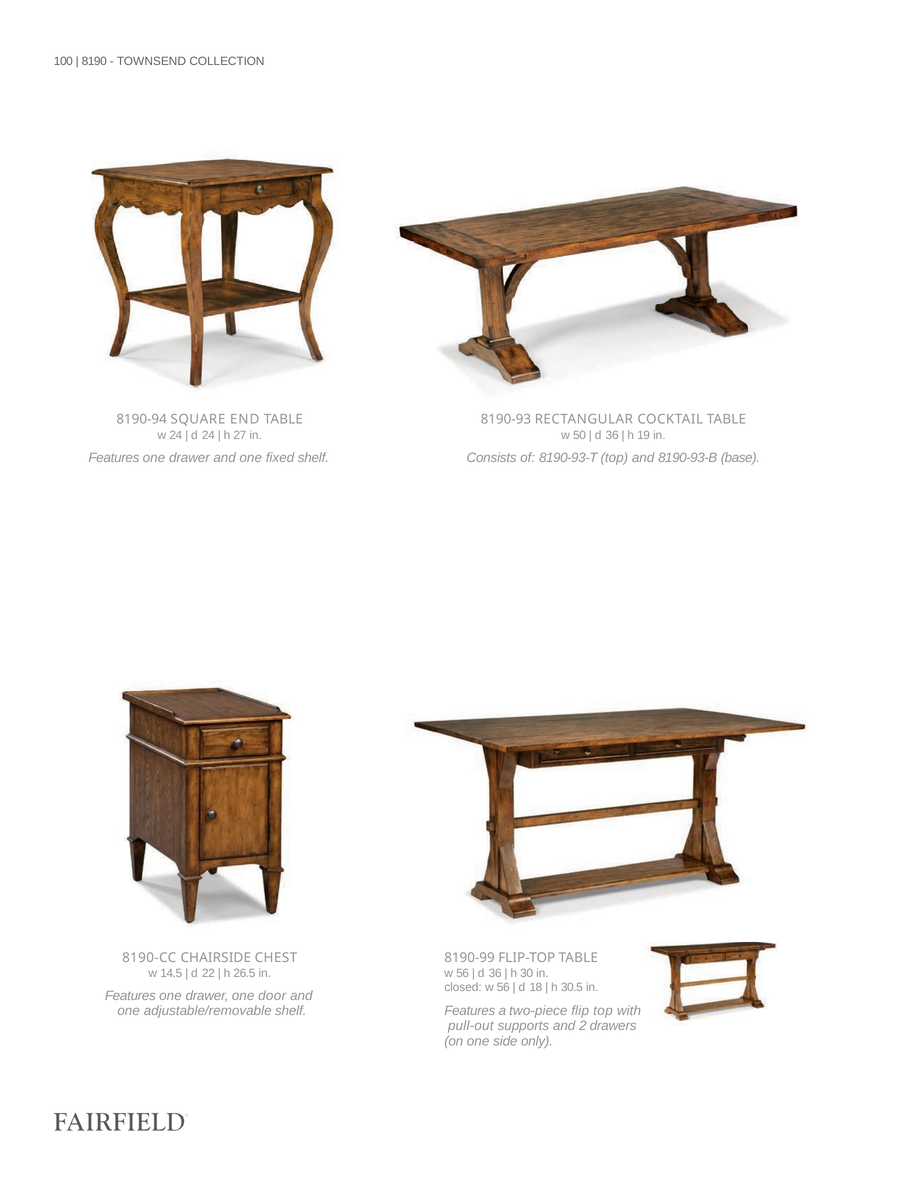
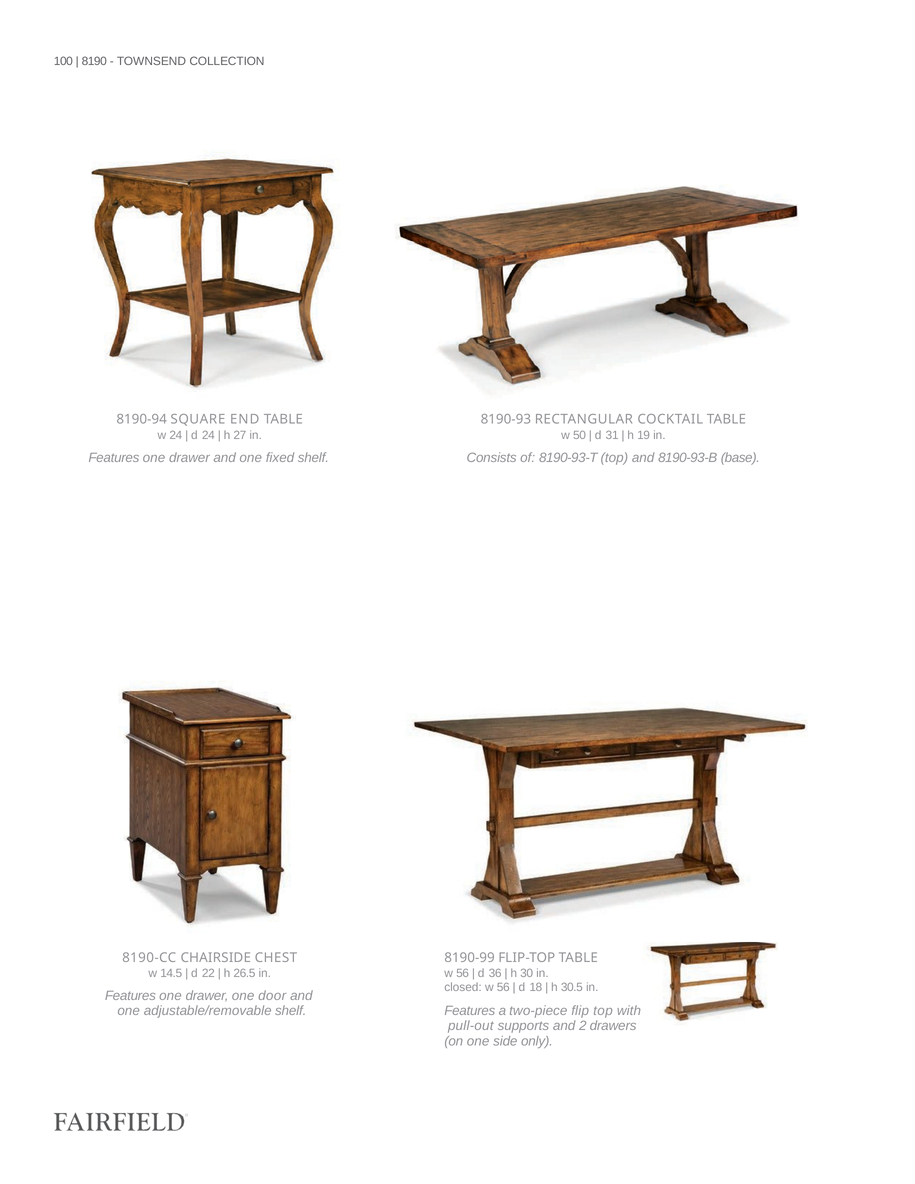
36: 36 -> 31 (612, 435)
